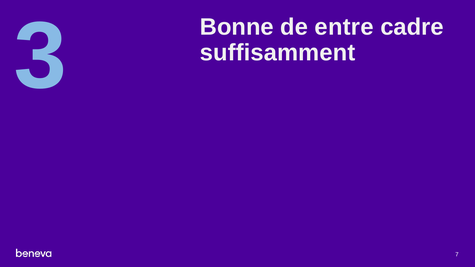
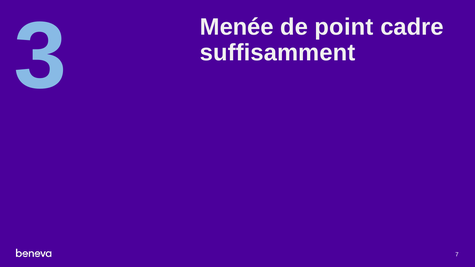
Bonne: Bonne -> Menée (237, 27)
entre: entre -> point (344, 27)
